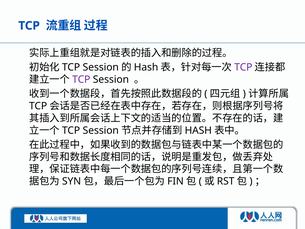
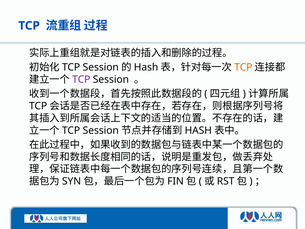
TCP colour: purple -> orange (243, 67)
